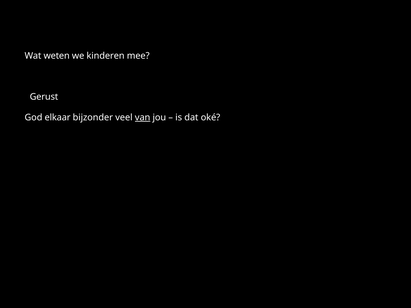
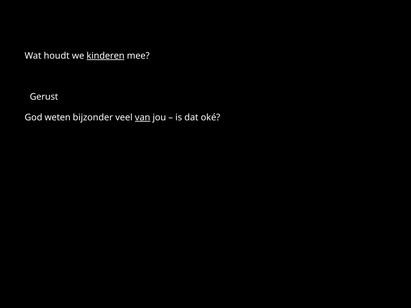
weten: weten -> houdt (57, 56)
kinderen underline: none -> present (106, 56)
elkaar: elkaar -> weten (58, 117)
